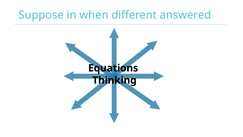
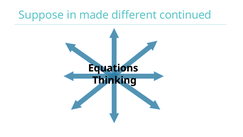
when: when -> made (94, 15)
answered: answered -> continued (185, 15)
